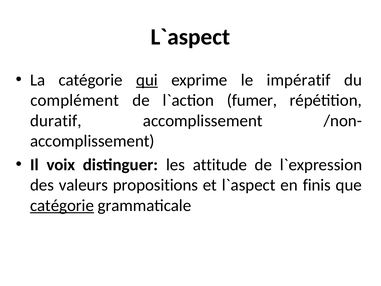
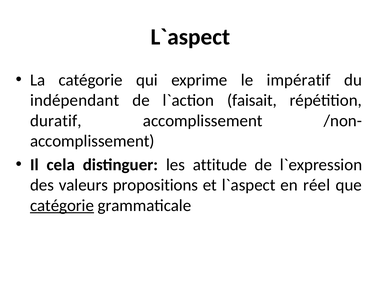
qui underline: present -> none (147, 80)
complément: complément -> indépendant (75, 100)
fumer: fumer -> faisait (252, 100)
voix: voix -> cela (61, 165)
finis: finis -> réel (317, 185)
